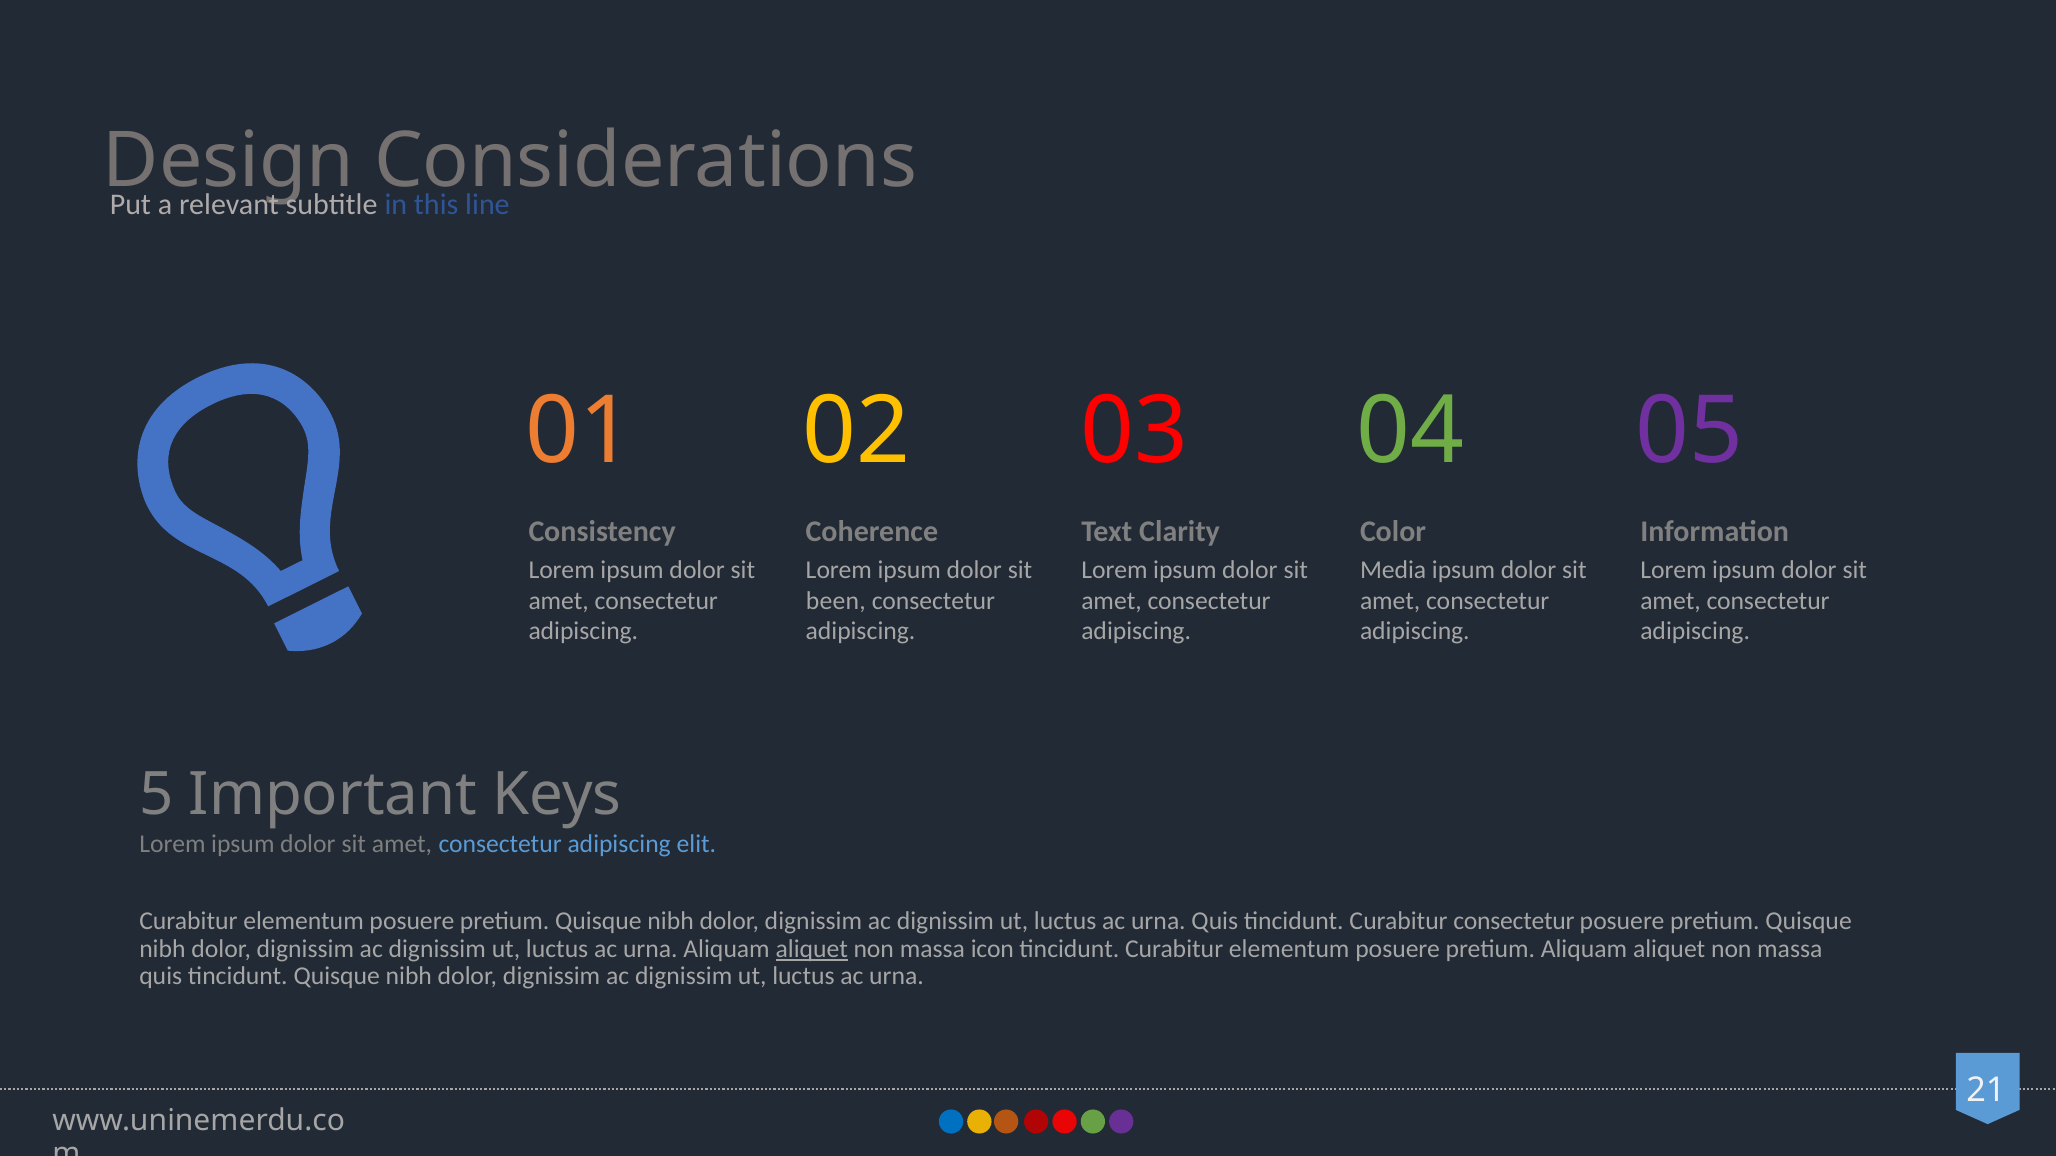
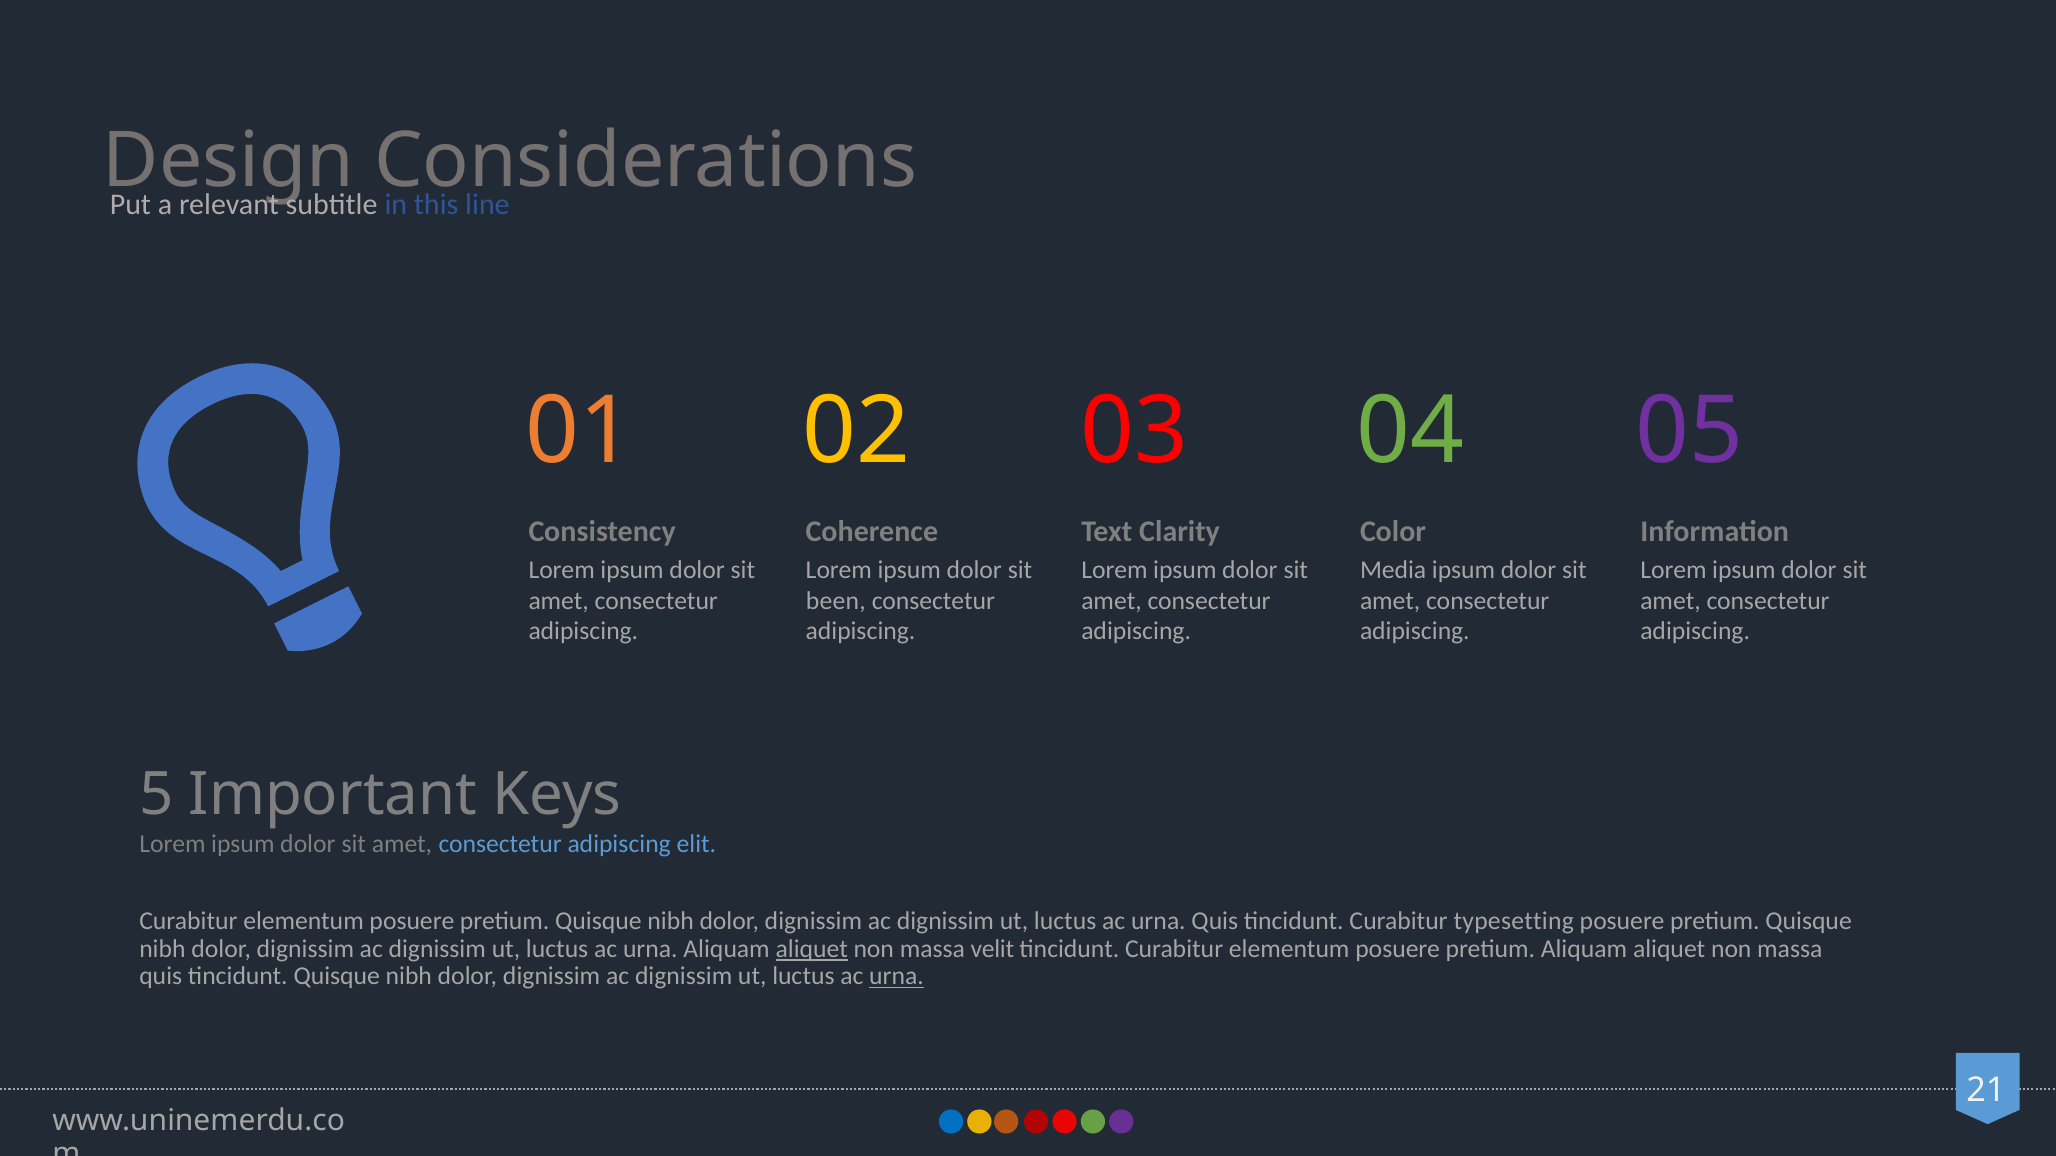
Curabitur consectetur: consectetur -> typesetting (1514, 921)
icon: icon -> velit (992, 949)
urna underline: none -> present (897, 977)
